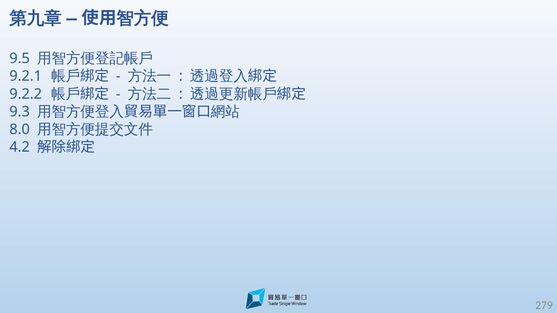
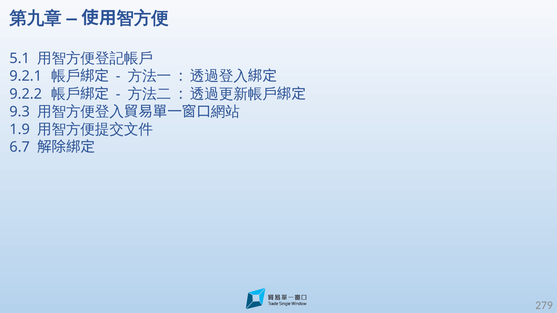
9.5: 9.5 -> 5.1 (20, 58)
8.0: 8.0 -> 1.9 (20, 130)
4.2: 4.2 -> 6.7 (20, 147)
